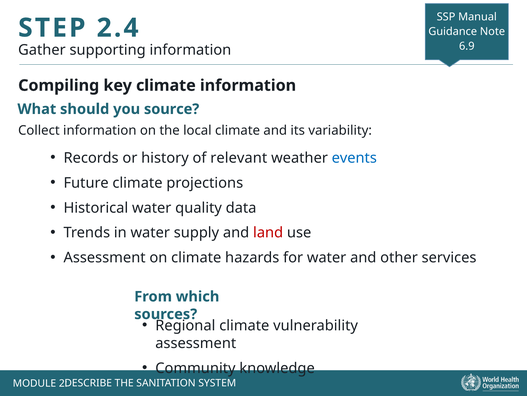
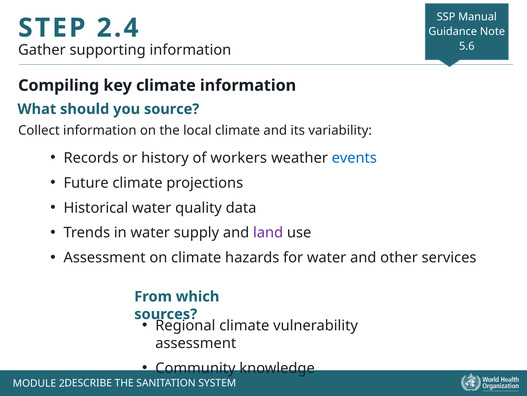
6.9: 6.9 -> 5.6 (467, 46)
relevant: relevant -> workers (239, 158)
land colour: red -> purple (268, 232)
